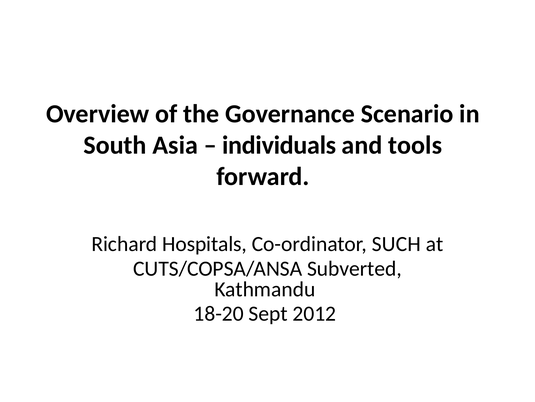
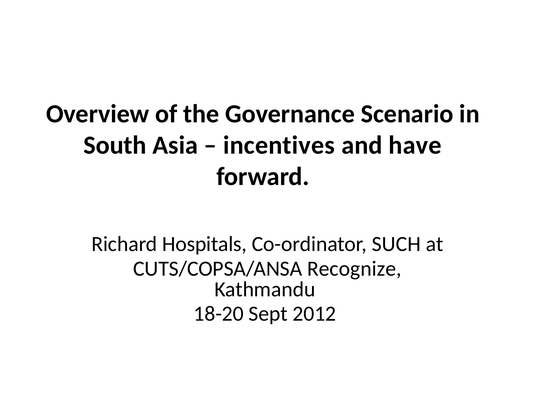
individuals: individuals -> incentives (279, 145)
tools: tools -> have (415, 145)
Subverted: Subverted -> Recognize (354, 268)
